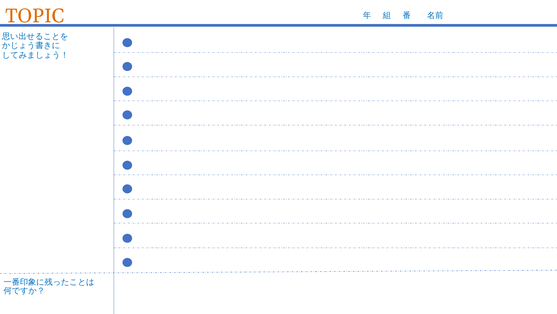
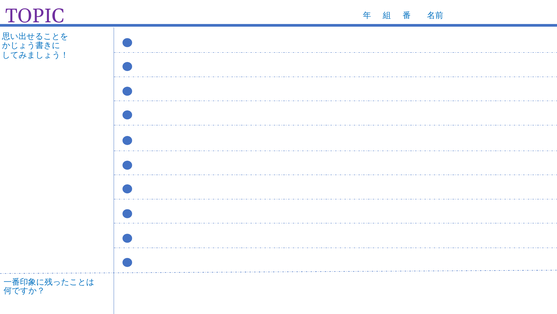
TOPIC colour: orange -> purple (35, 16)
